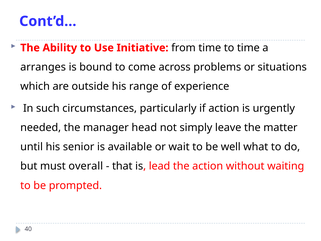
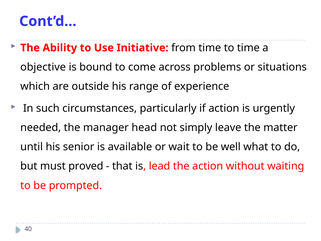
arranges: arranges -> objective (43, 67)
overall: overall -> proved (86, 166)
